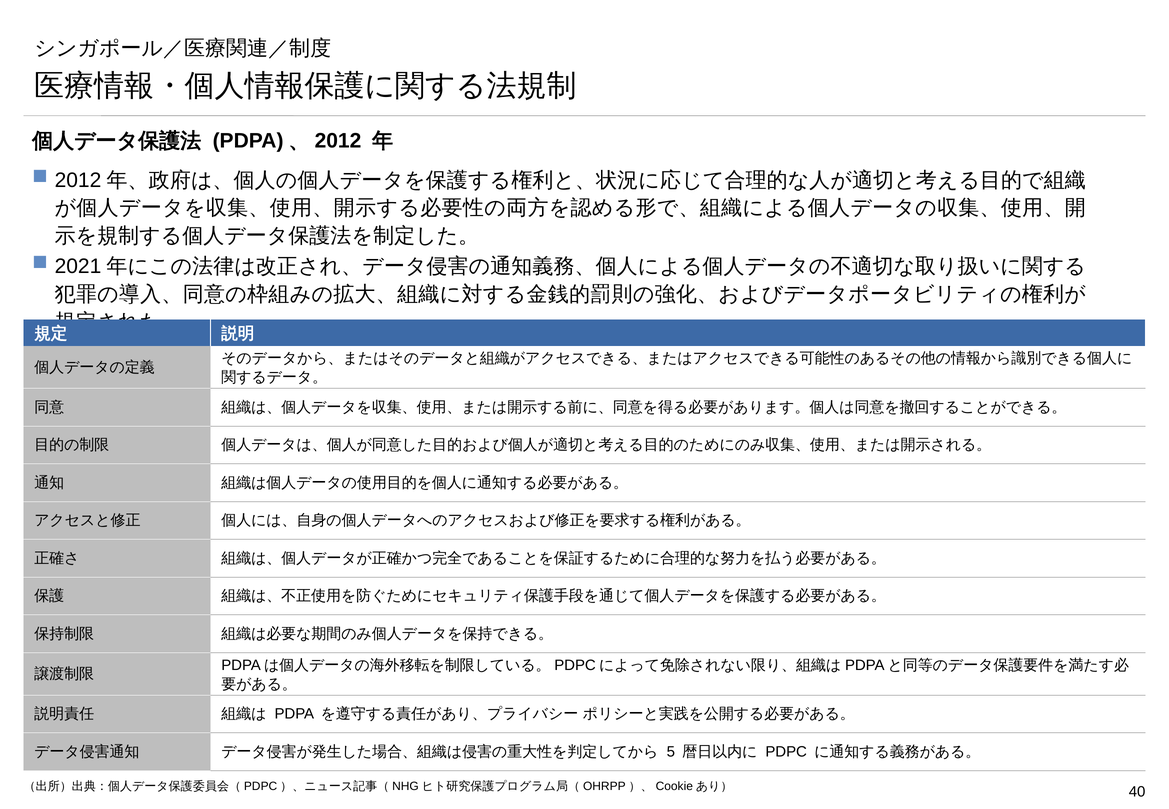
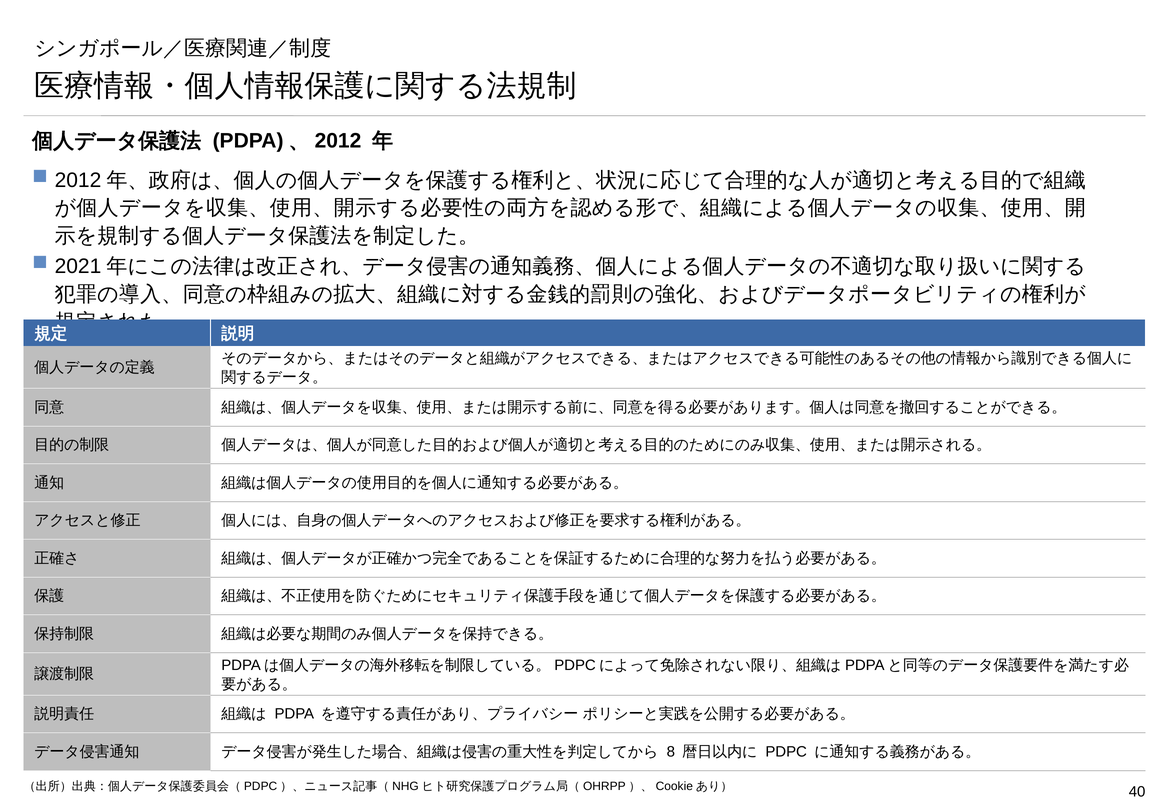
5: 5 -> 8 (671, 752)
